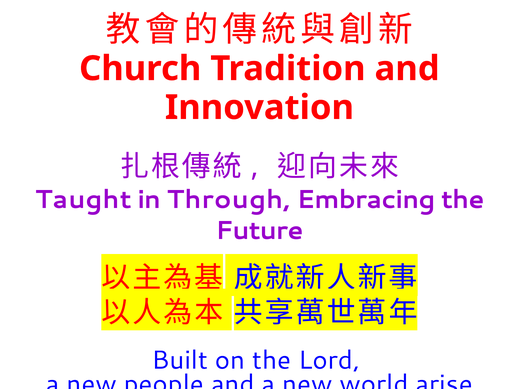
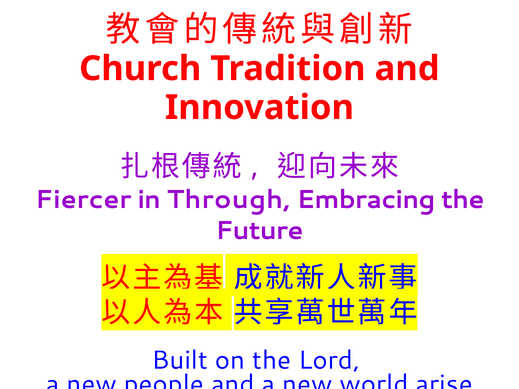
Taught: Taught -> Fiercer (83, 200)
